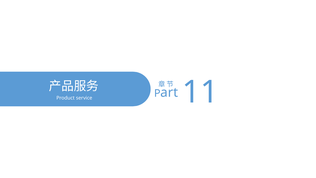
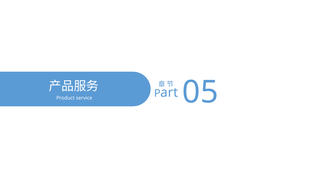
11: 11 -> 05 (200, 92)
